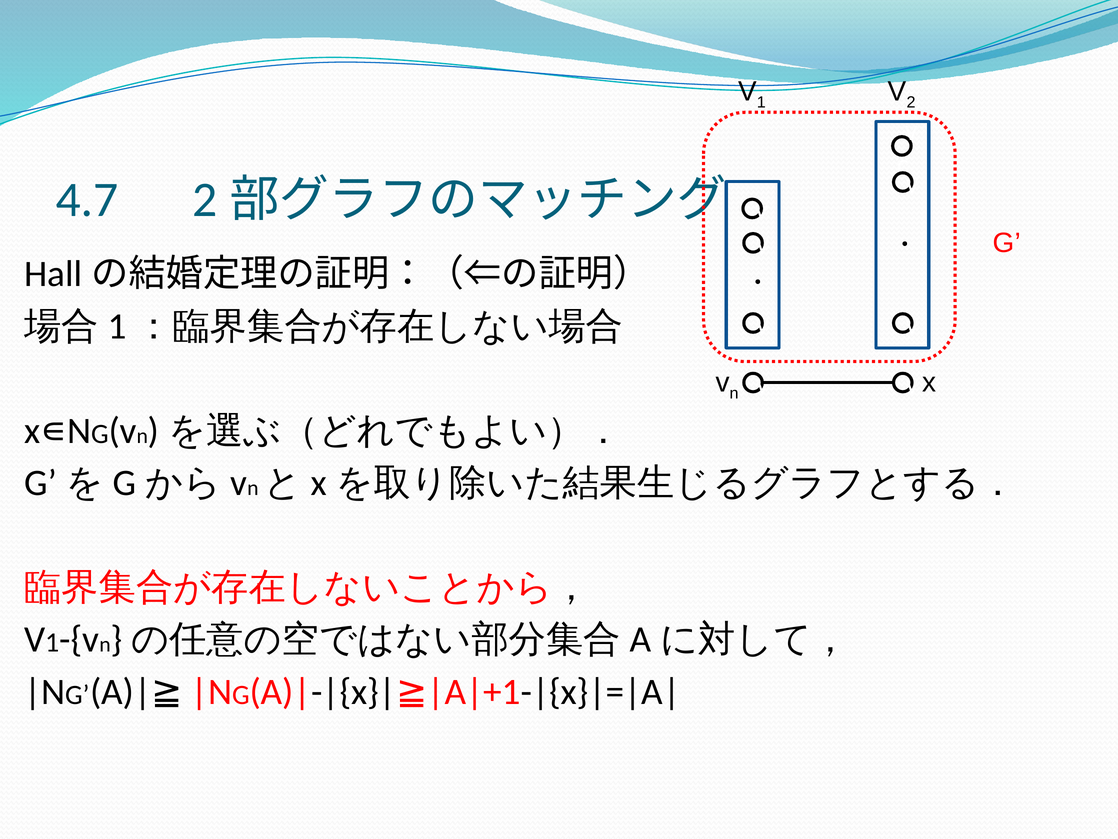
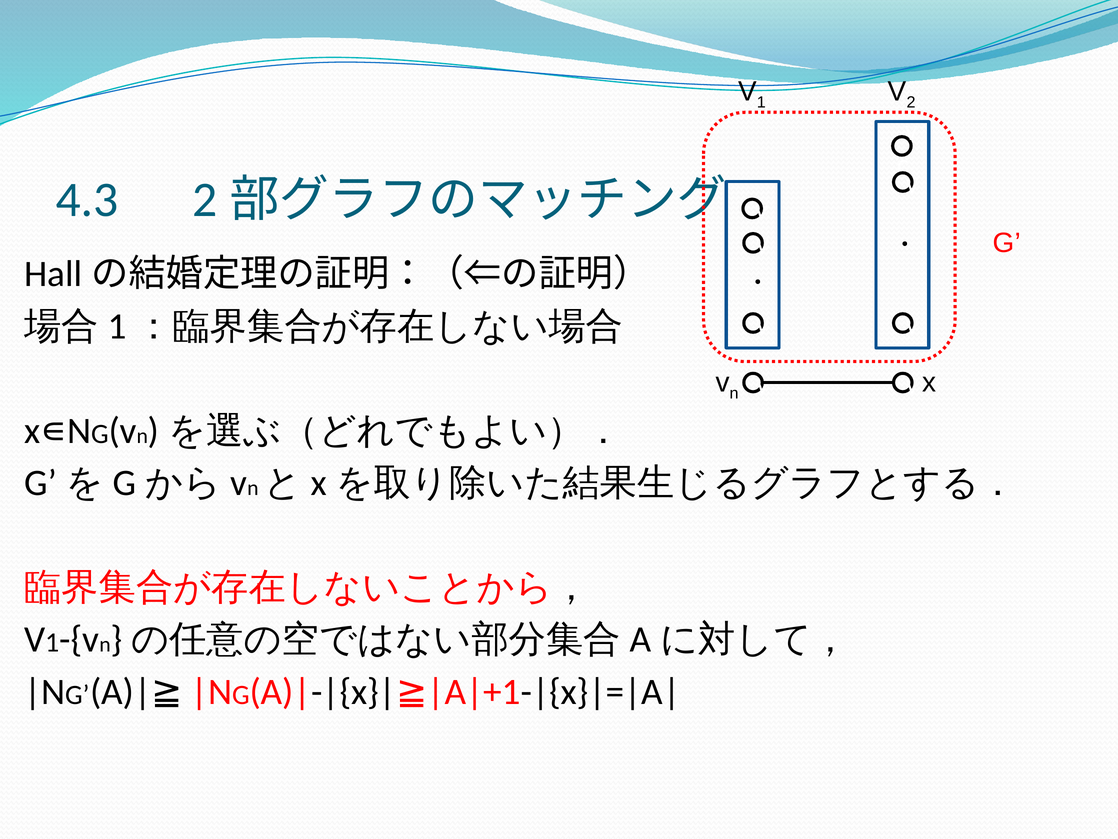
4.7: 4.7 -> 4.3 (87, 200)
